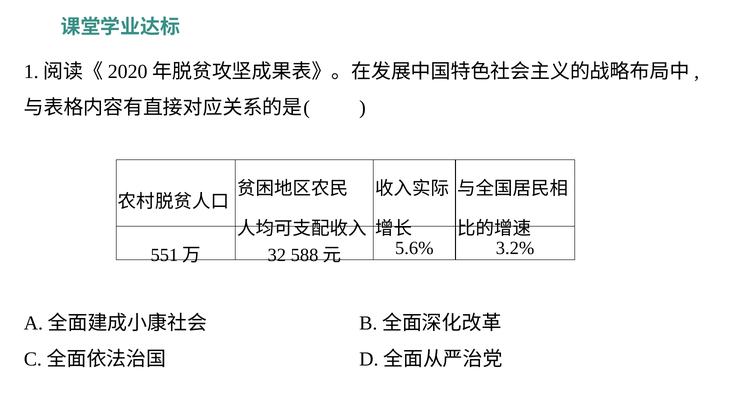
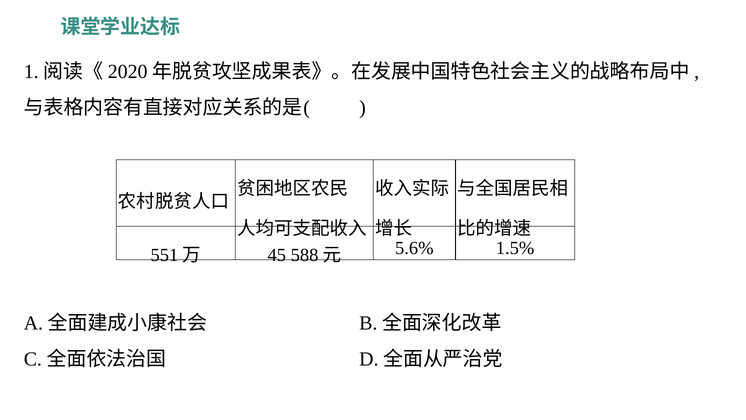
32: 32 -> 45 (277, 255)
3.2%: 3.2% -> 1.5% (515, 248)
